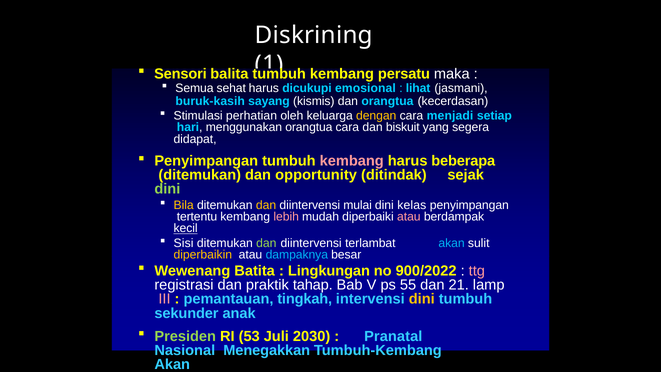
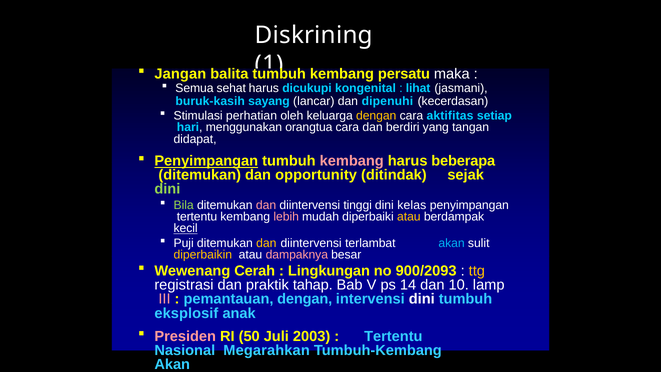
Sensori: Sensori -> Jangan (180, 74)
emosional: emosional -> kongenital (365, 88)
kismis: kismis -> lancar (314, 101)
dan orangtua: orangtua -> dipenuhi (387, 101)
menjadi: menjadi -> aktifitas (450, 116)
biskuit: biskuit -> berdiri (403, 127)
segera: segera -> tangan (471, 127)
Penyimpangan underline: none -> present (206, 161)
Bila colour: yellow -> light green (184, 205)
dan colour: yellow -> pink (266, 205)
mulai: mulai -> tinggi (358, 205)
atau colour: pink -> yellow (409, 217)
Sisi: Sisi -> Puji (184, 243)
dan colour: light green -> yellow (266, 243)
dampaknya colour: light blue -> pink (297, 255)
Batita: Batita -> Cerah (255, 271)
900/2022: 900/2022 -> 900/2093 (426, 271)
ttg colour: pink -> yellow (477, 271)
55: 55 -> 14 (408, 285)
21: 21 -> 10 (459, 285)
pemantauan tingkah: tingkah -> dengan (305, 299)
dini colour: yellow -> white (422, 299)
sekunder: sekunder -> eksplosif (186, 313)
Presiden colour: light green -> pink (185, 336)
53: 53 -> 50 (249, 336)
2030: 2030 -> 2003 (312, 336)
Pranatal: Pranatal -> Tertentu (393, 336)
Menegakkan: Menegakkan -> Megarahkan (267, 350)
